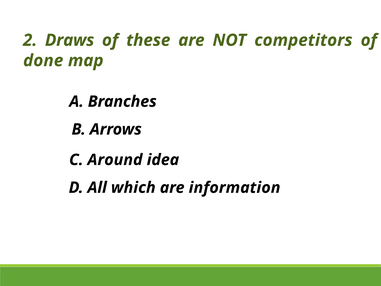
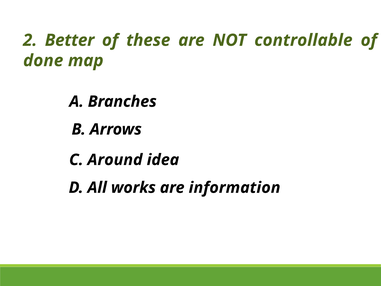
Draws: Draws -> Better (70, 40)
competitors: competitors -> controllable (303, 40)
which: which -> works (133, 187)
